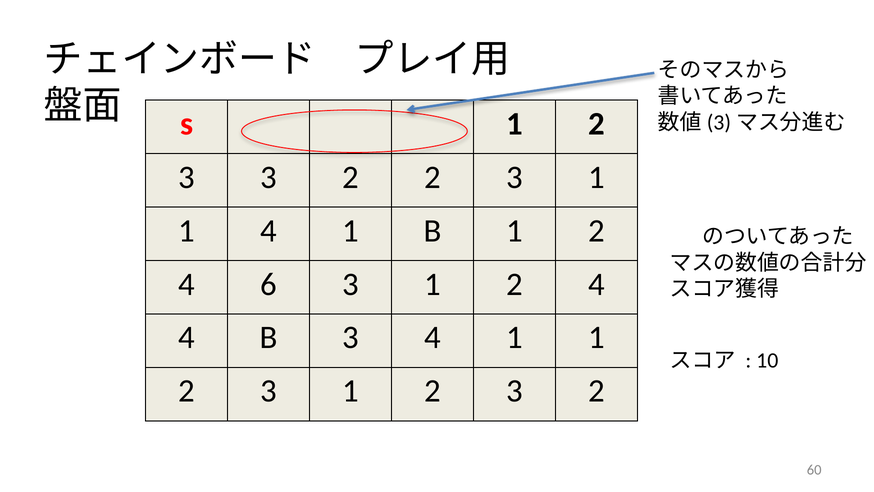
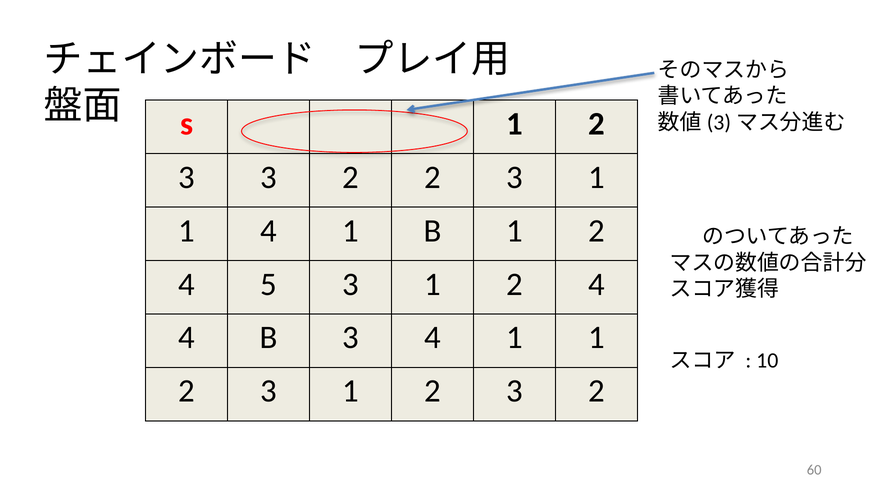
6: 6 -> 5 (269, 284)
